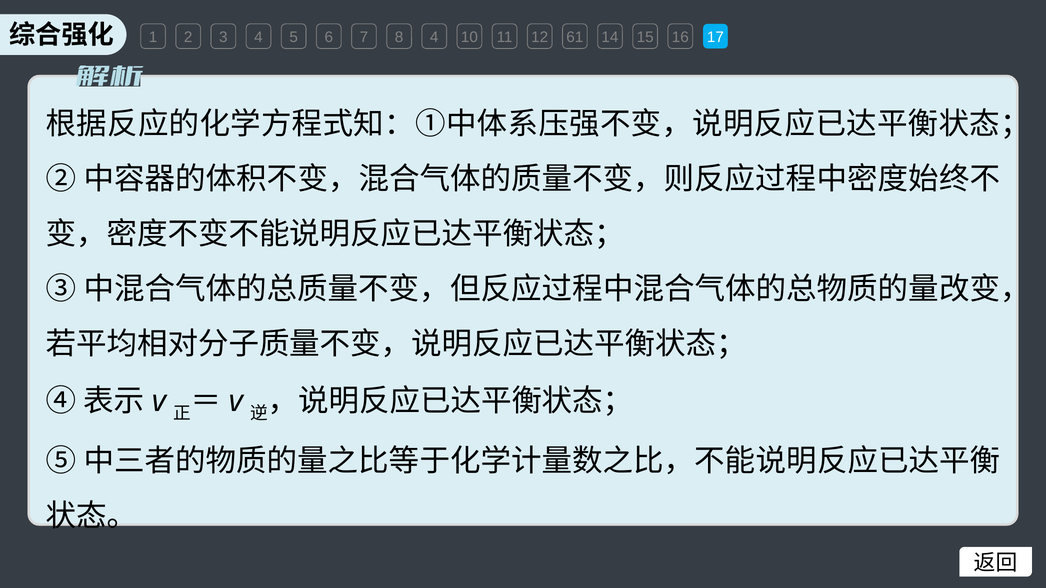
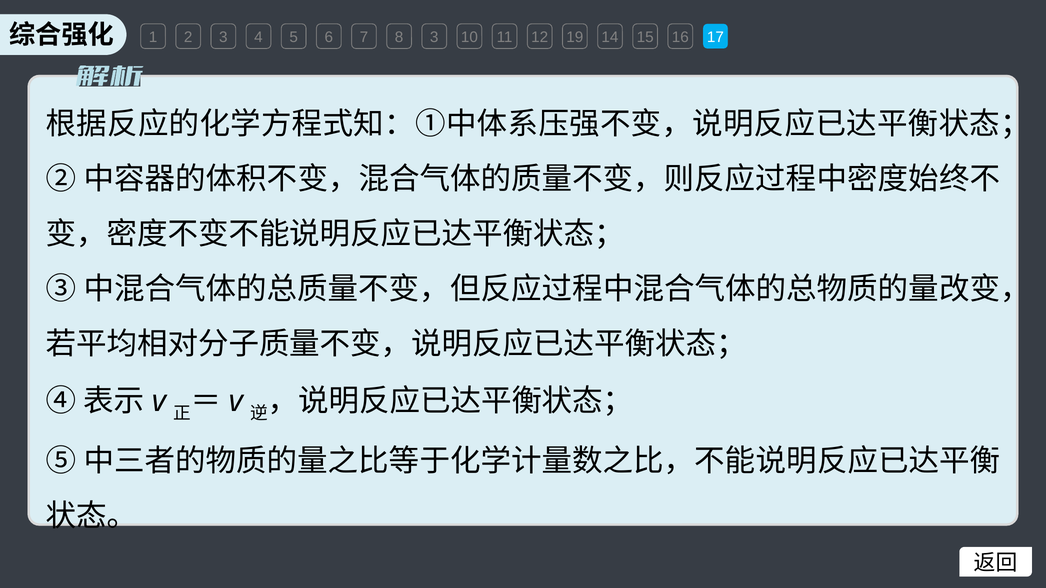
8 4: 4 -> 3 (434, 37)
61: 61 -> 19 (575, 37)
